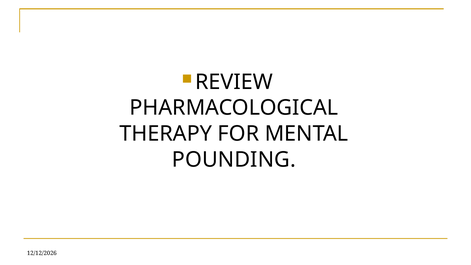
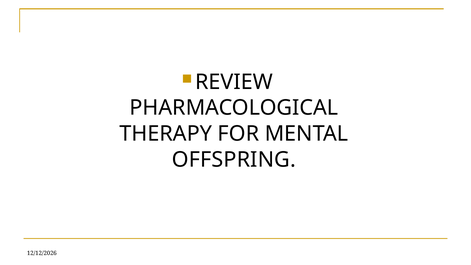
POUNDING: POUNDING -> OFFSPRING (234, 160)
